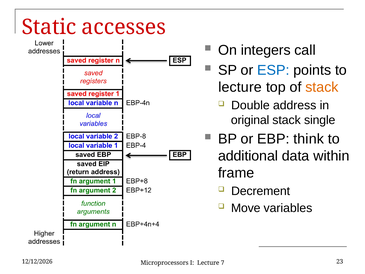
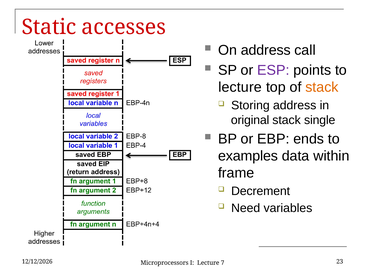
On integers: integers -> address (266, 50)
ESP colour: blue -> purple (273, 70)
Double: Double -> Storing (250, 105)
think: think -> ends (309, 139)
additional: additional -> examples (248, 156)
Move: Move -> Need (246, 208)
